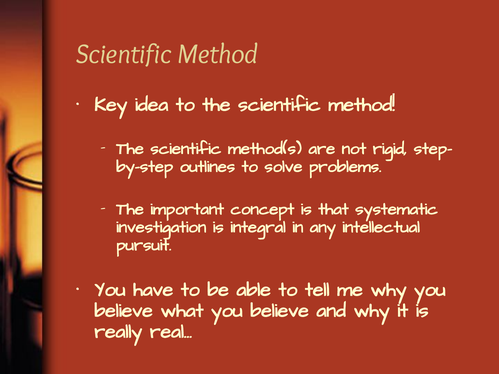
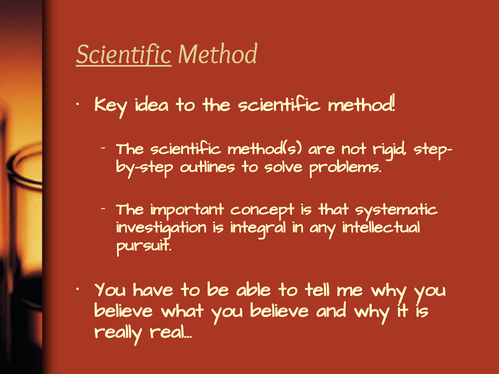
Scientific underline: none -> present (124, 54)
